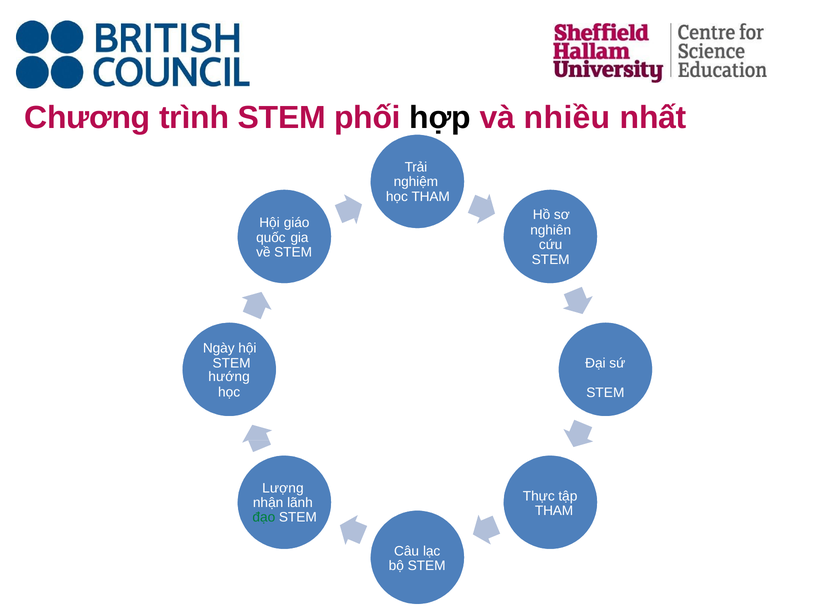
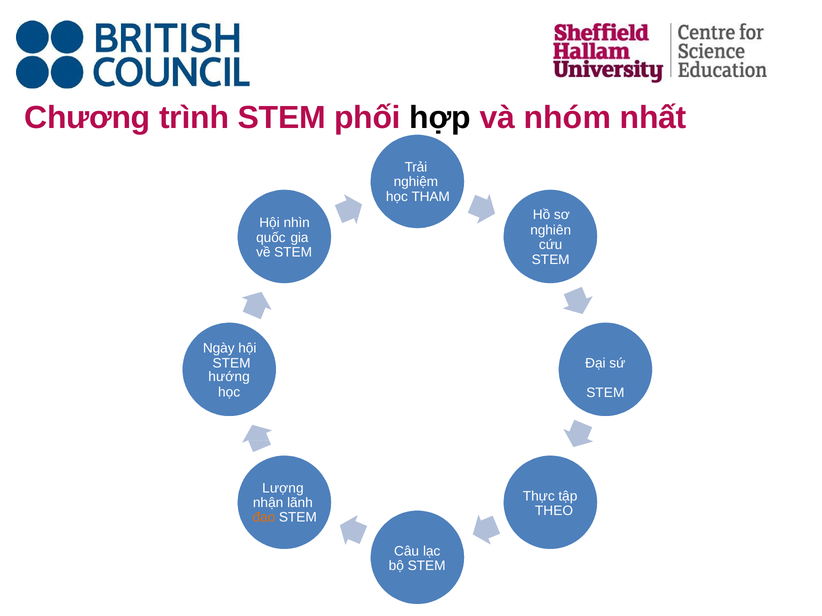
nhiều: nhiều -> nhóm (567, 118)
giáo: giáo -> nhìn (297, 223)
THAM: THAM -> THEO (554, 511)
đạo colour: green -> orange (264, 518)
